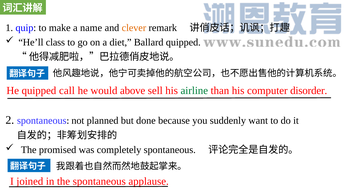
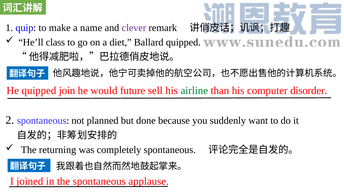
clever colour: orange -> purple (134, 28)
call: call -> join (67, 90)
above: above -> future (133, 90)
promised: promised -> returning (58, 149)
